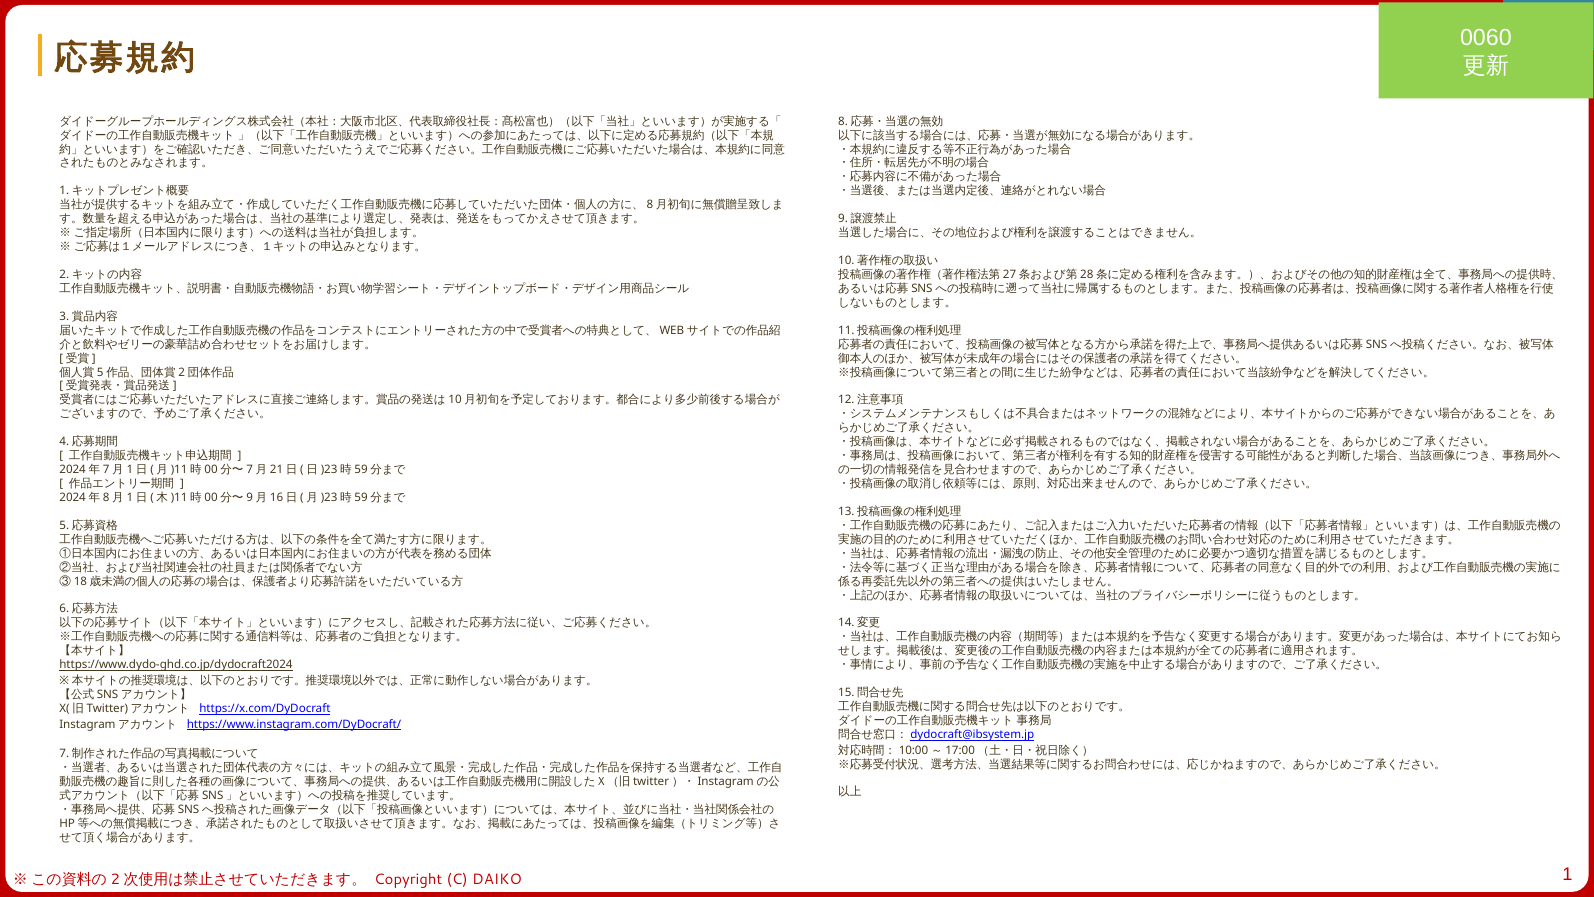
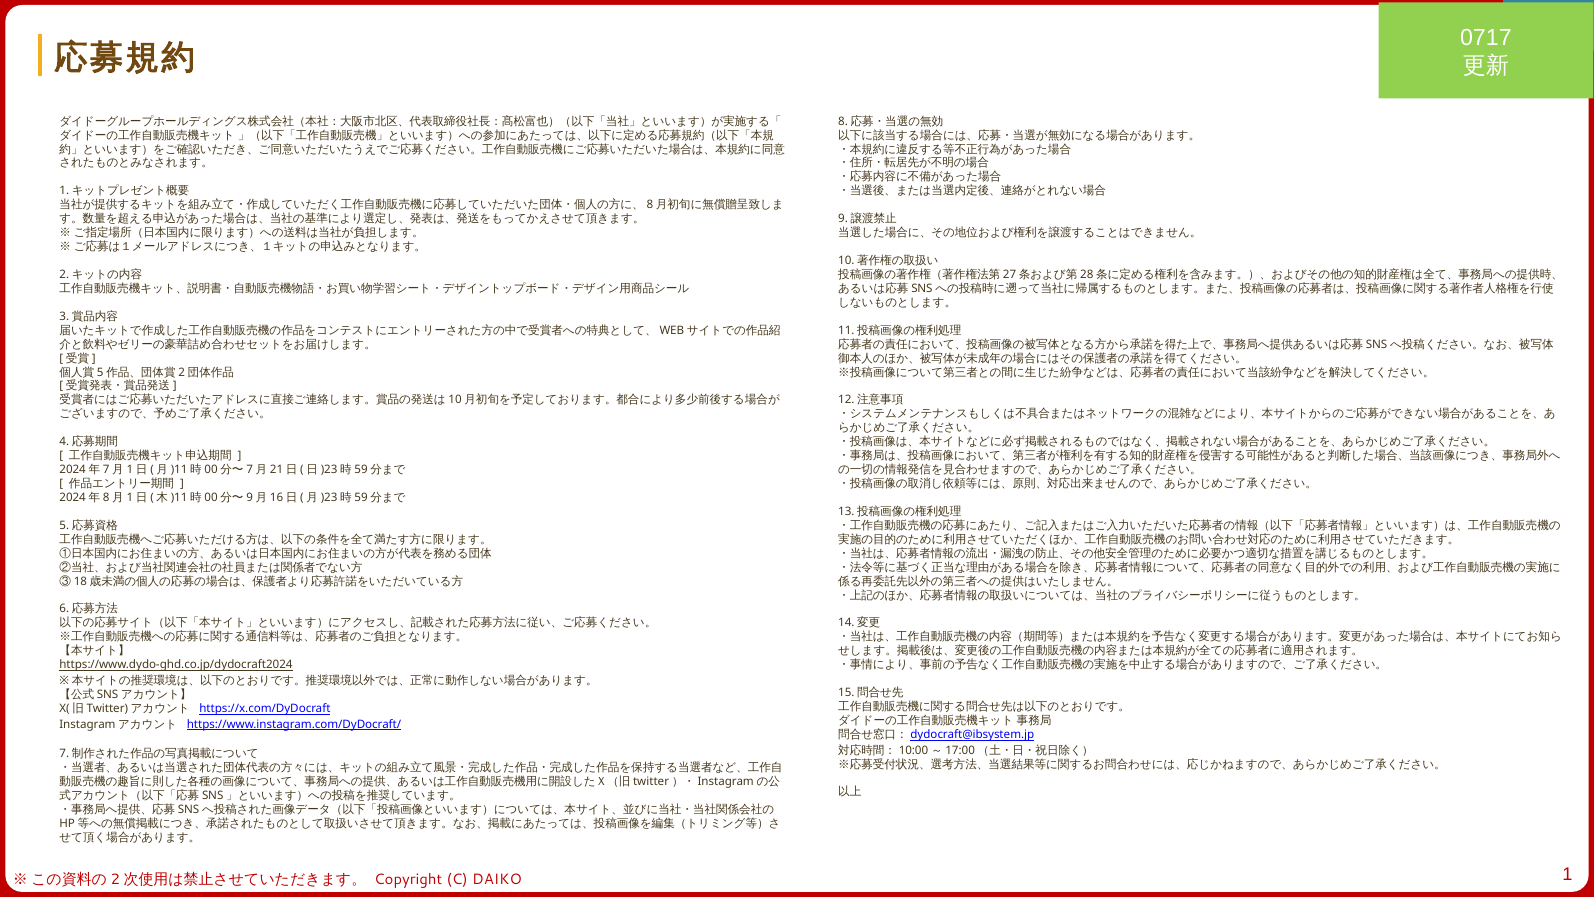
0060: 0060 -> 0717 (1486, 38)
